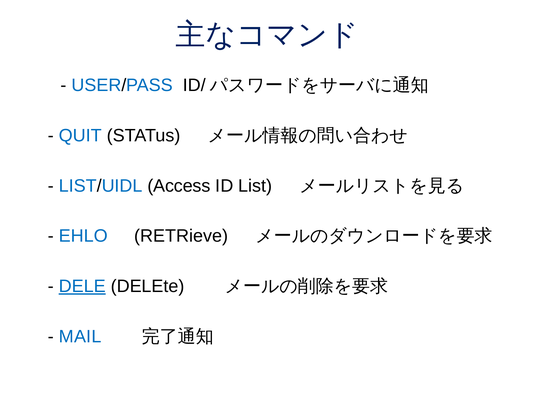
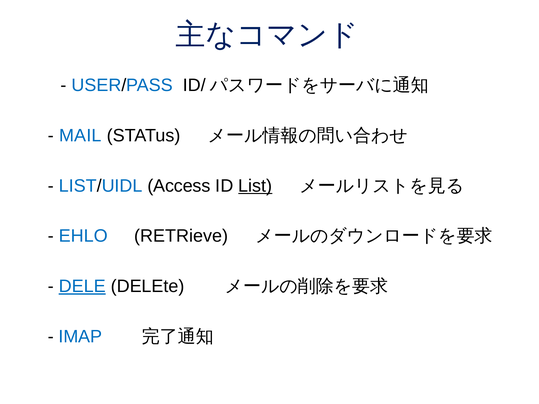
QUIT: QUIT -> MAIL (80, 136)
List underline: none -> present (255, 186)
MAIL: MAIL -> IMAP (80, 337)
